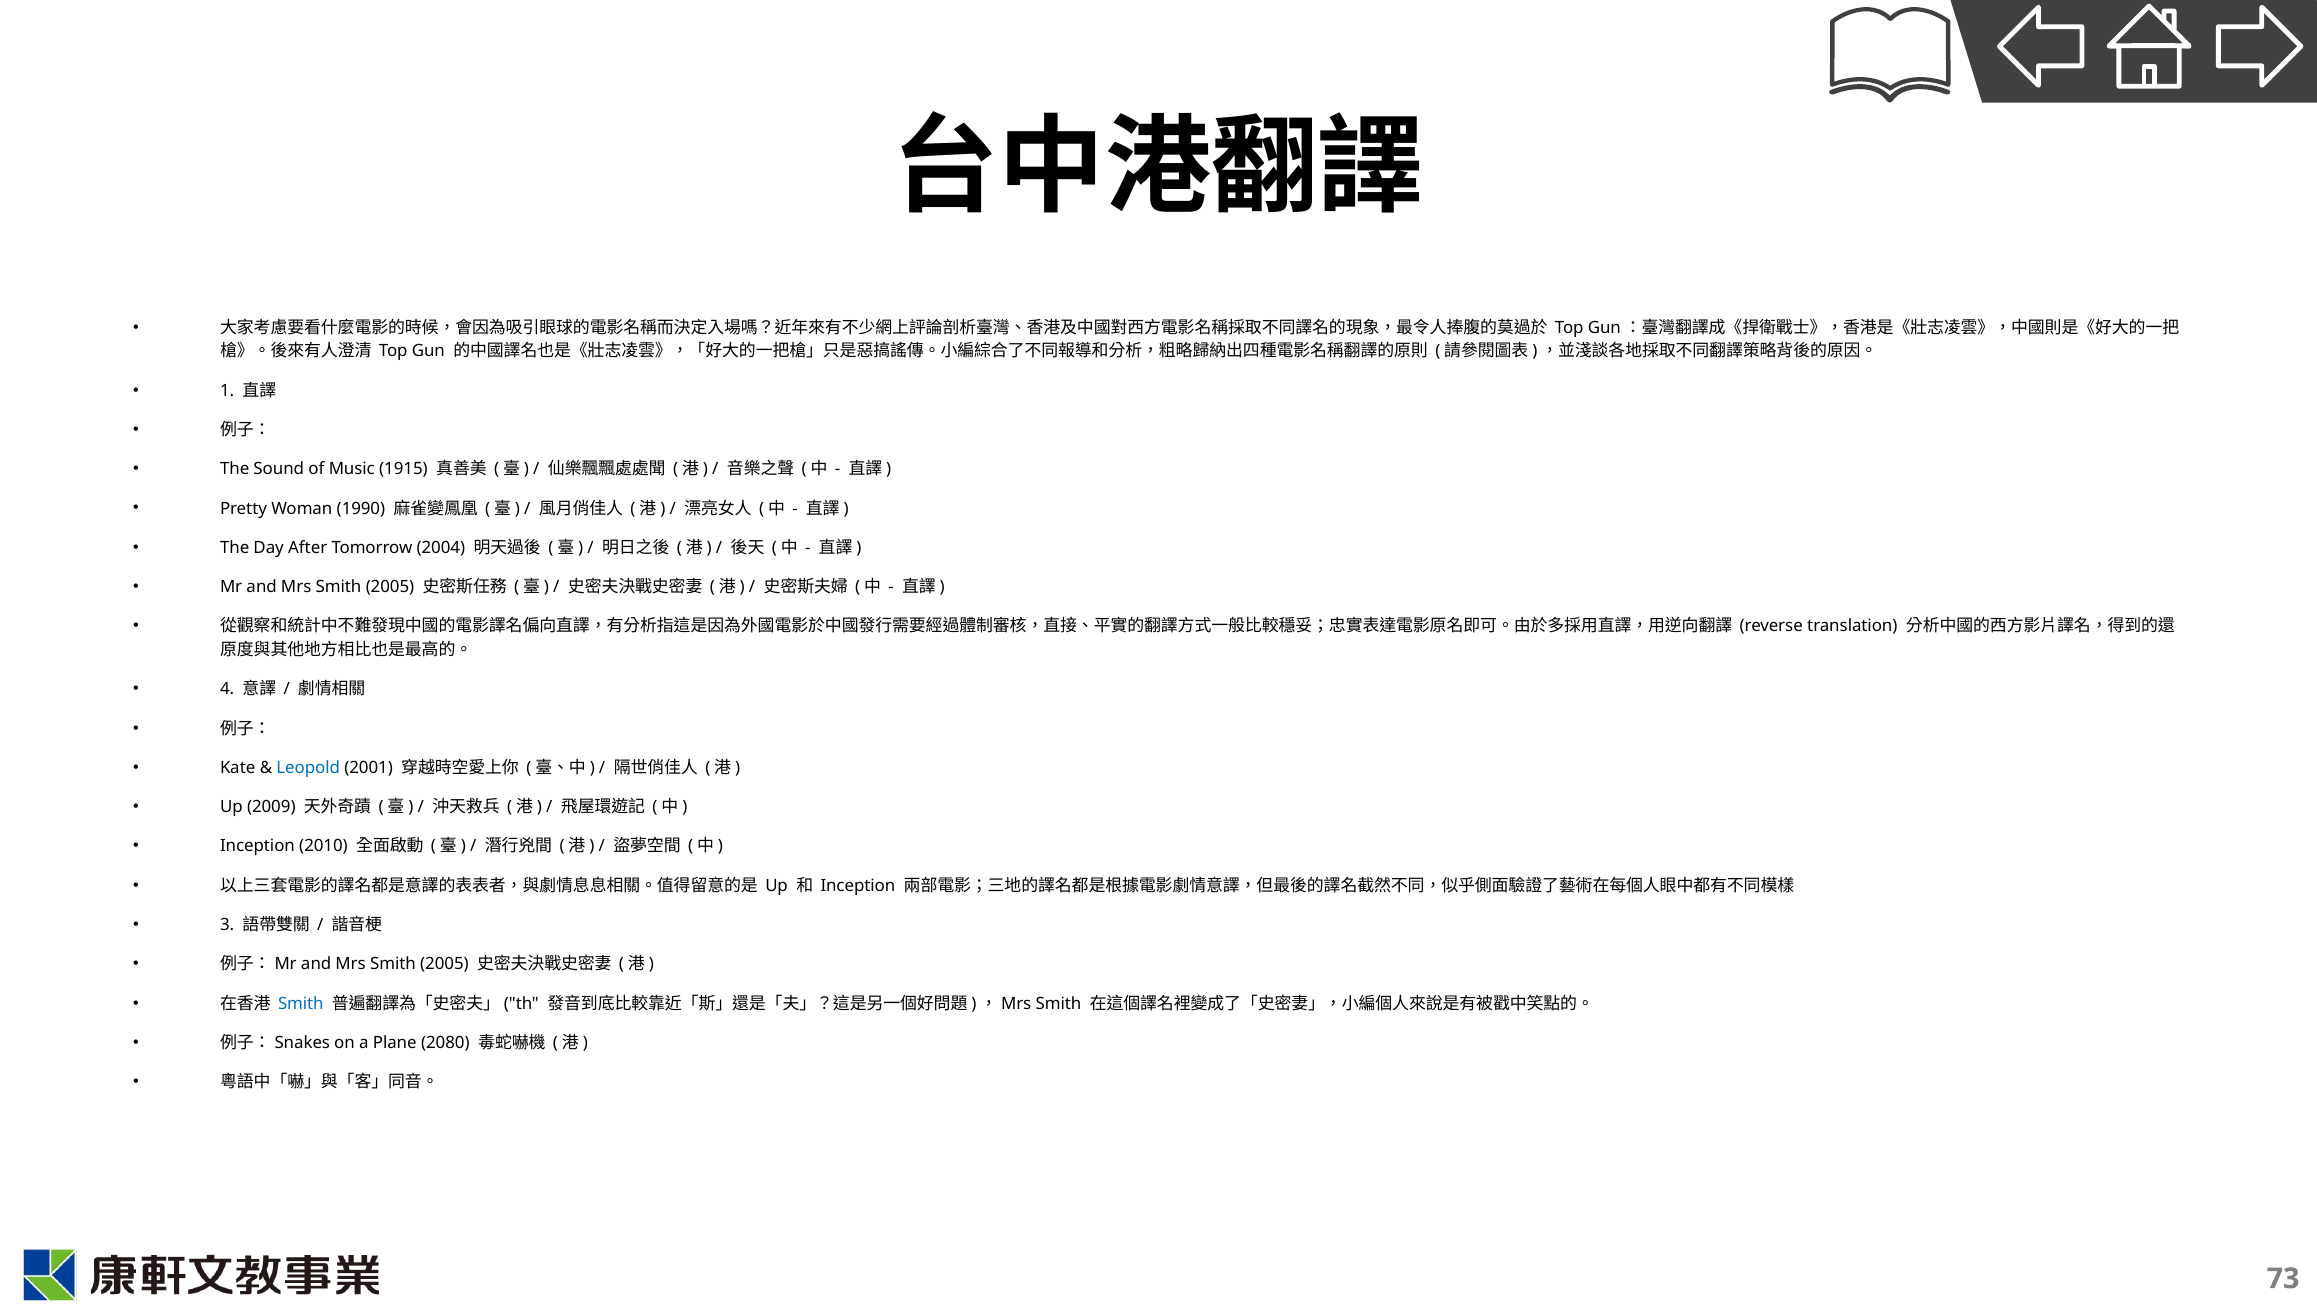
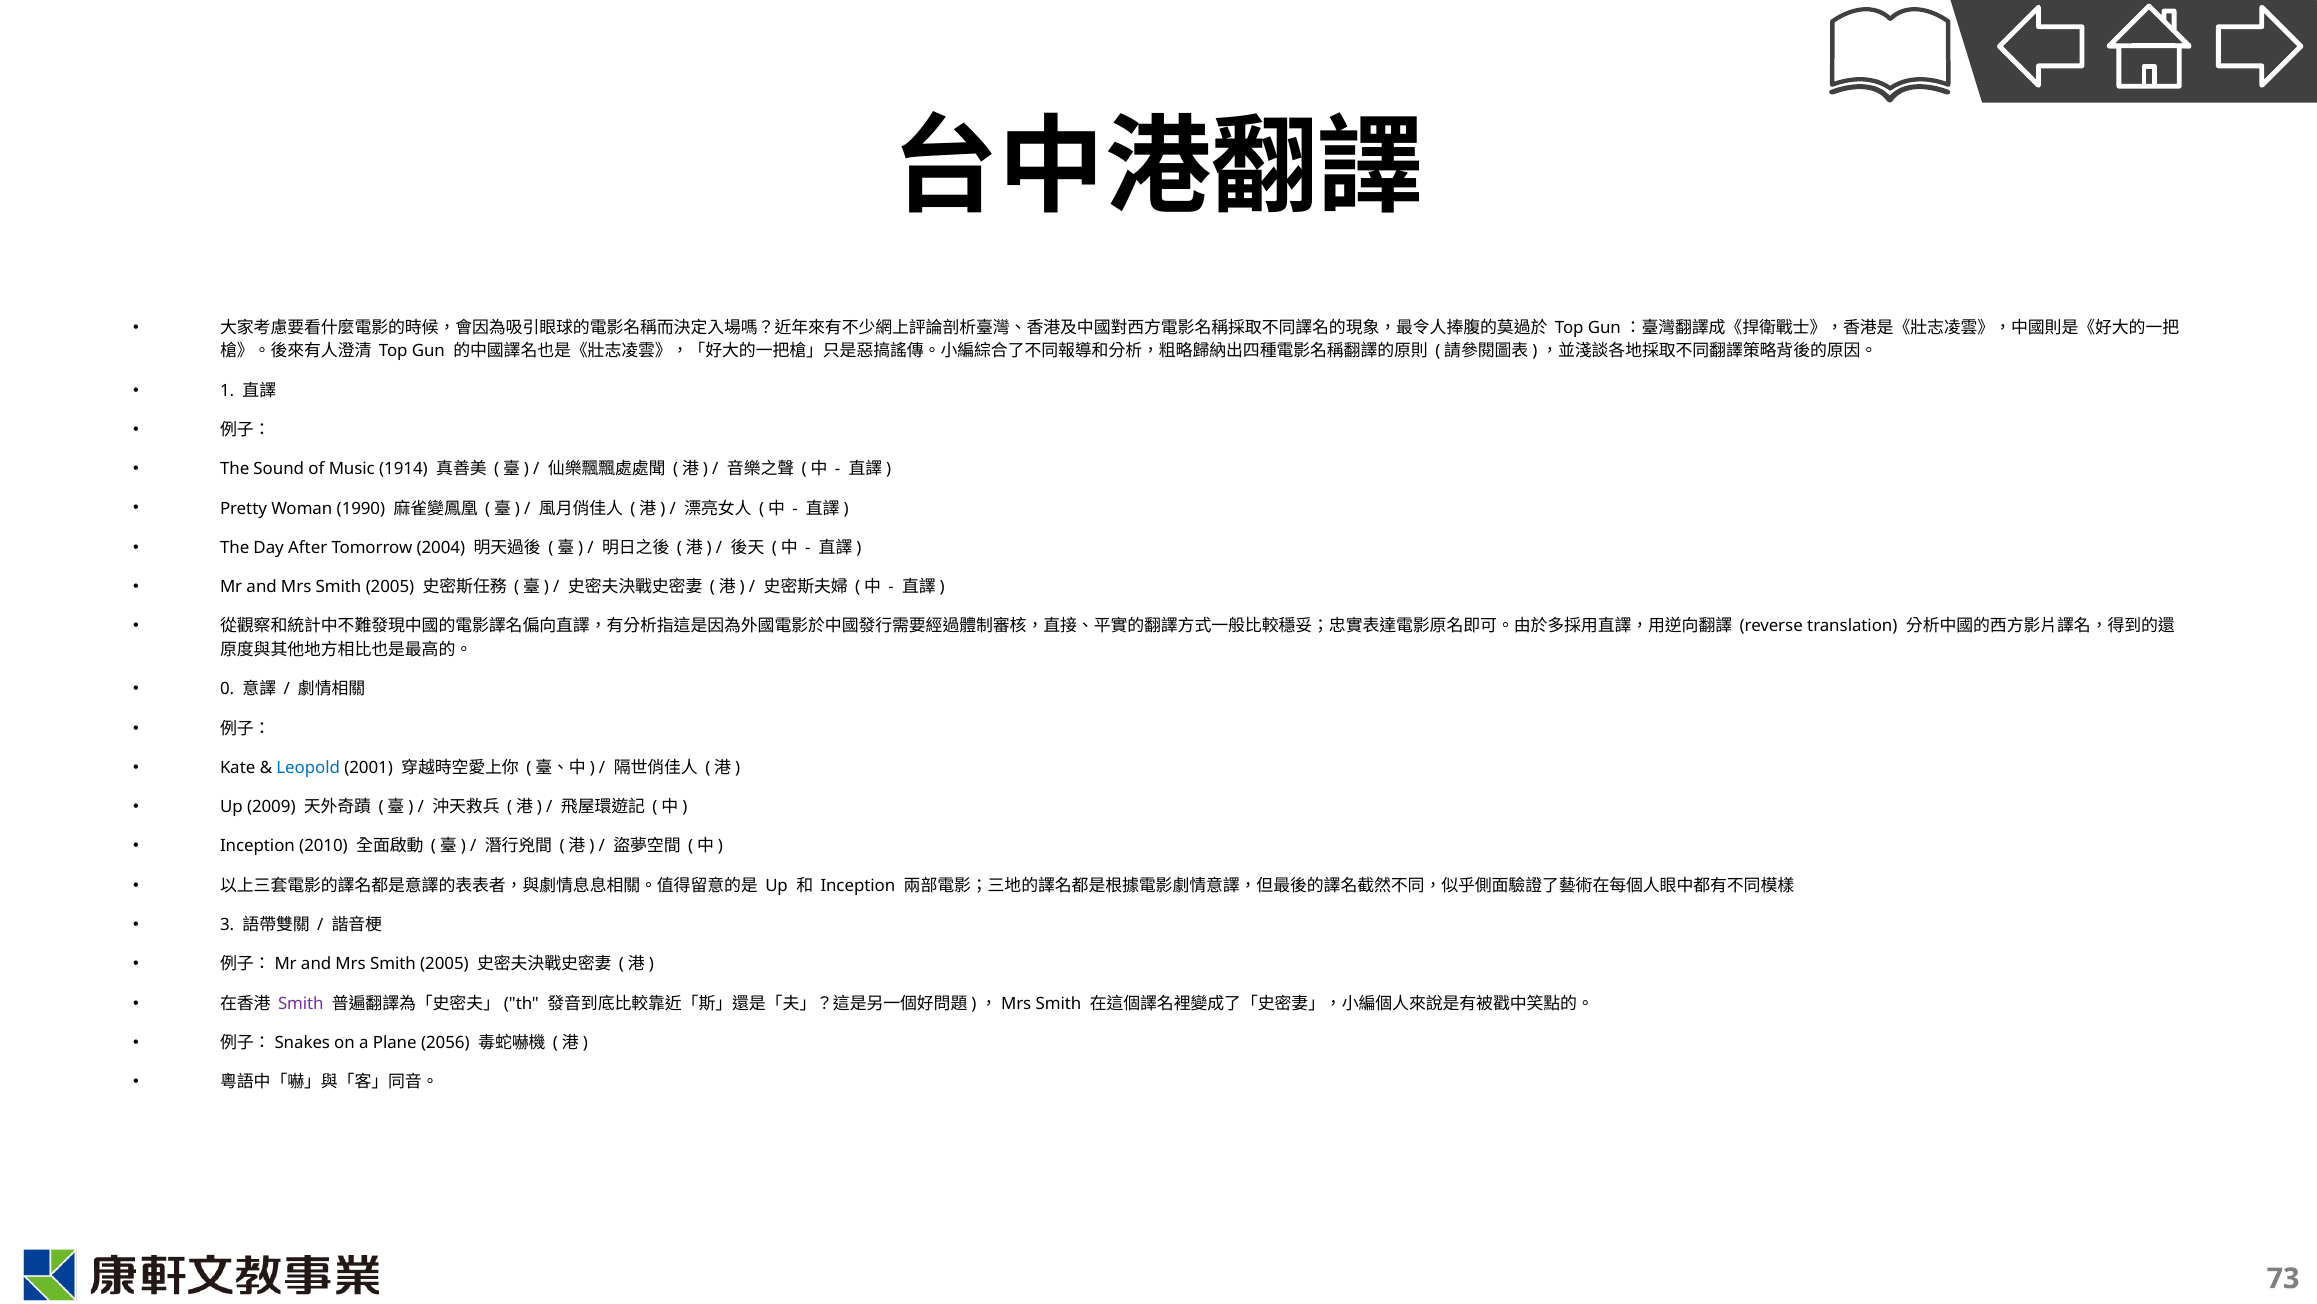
1915: 1915 -> 1914 (403, 469)
4: 4 -> 0 (227, 689)
Smith colour: blue -> purple (301, 1003)
2080: 2080 -> 2056 (445, 1043)
